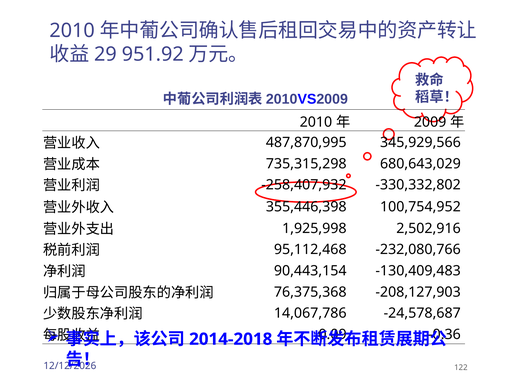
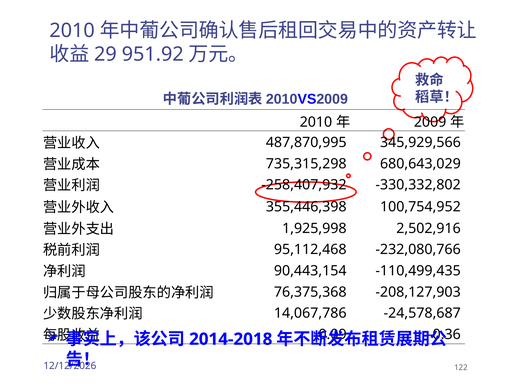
-130,409,483: -130,409,483 -> -110,499,435 (418, 270)
